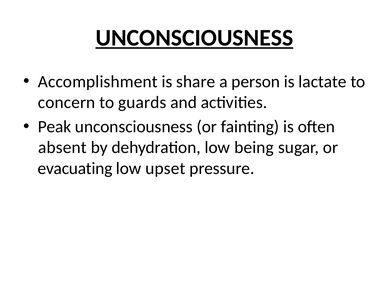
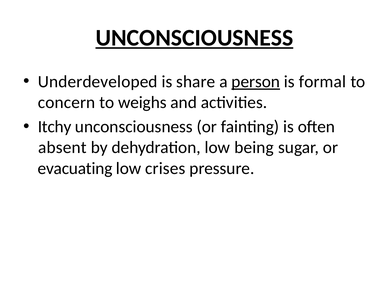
Accomplishment: Accomplishment -> Underdeveloped (98, 82)
person underline: none -> present (256, 82)
lactate: lactate -> formal (322, 82)
guards: guards -> weighs (142, 102)
Peak: Peak -> Itchy (55, 127)
upset: upset -> crises (165, 168)
